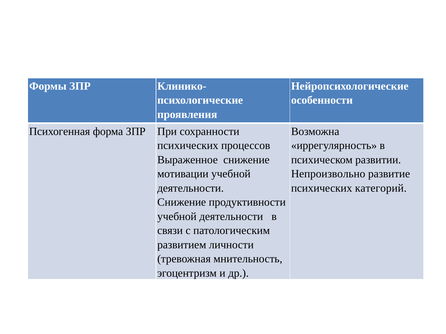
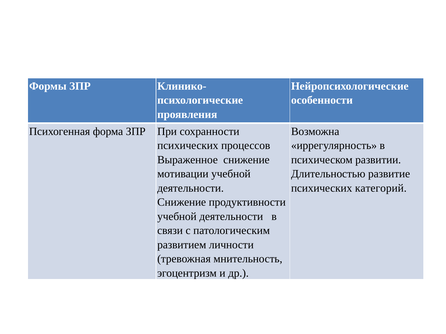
Непроизвольно: Непроизвольно -> Длительностью (328, 174)
